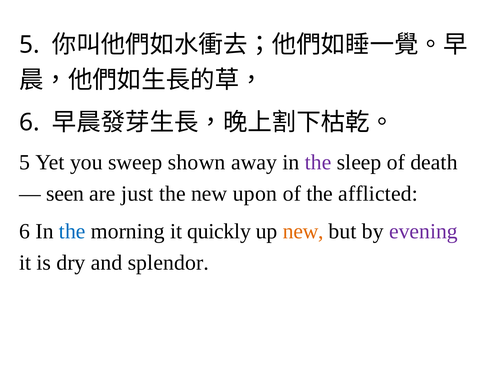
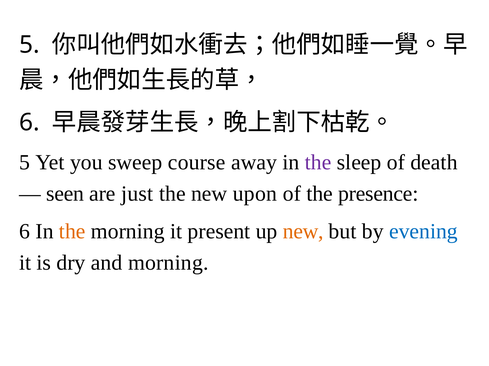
shown: shown -> course (197, 163)
afflicted: afflicted -> presence (378, 194)
the colour: blue -> orange (72, 232)
quickly: quickly -> present (219, 232)
evening colour: purple -> blue (423, 232)
and splendor: splendor -> morning (168, 263)
